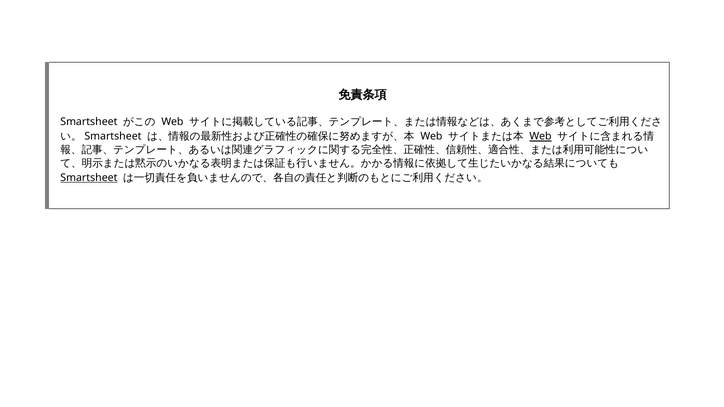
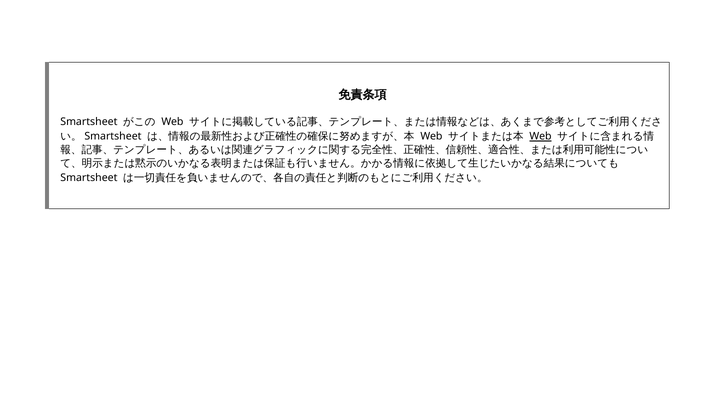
Smartsheet underline: present -> none (89, 178)
